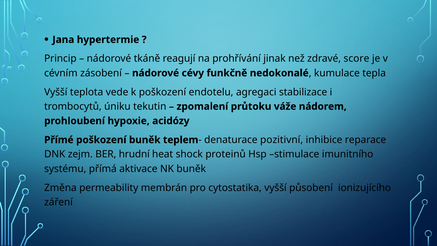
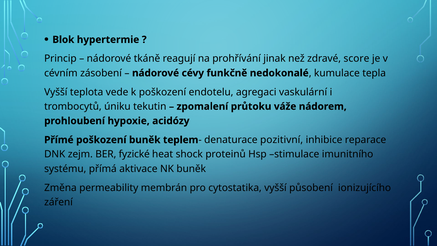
Jana: Jana -> Blok (63, 40)
stabilizace: stabilizace -> vaskulární (303, 92)
hrudní: hrudní -> fyzické (134, 154)
